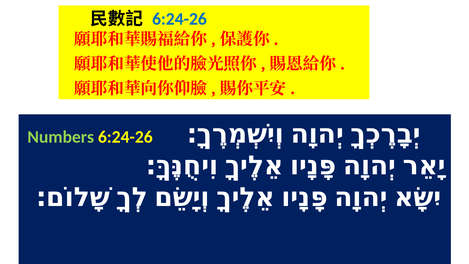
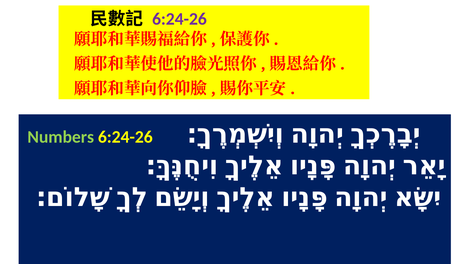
6:24-26 colour: blue -> purple (179, 19)
